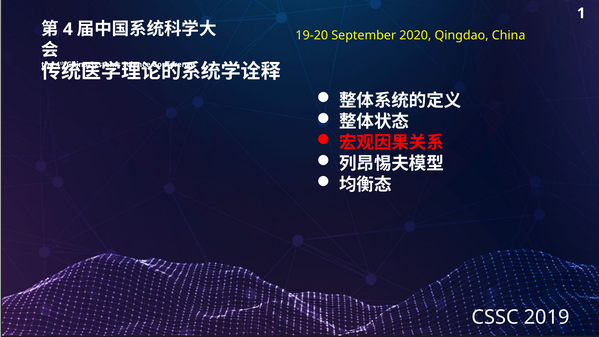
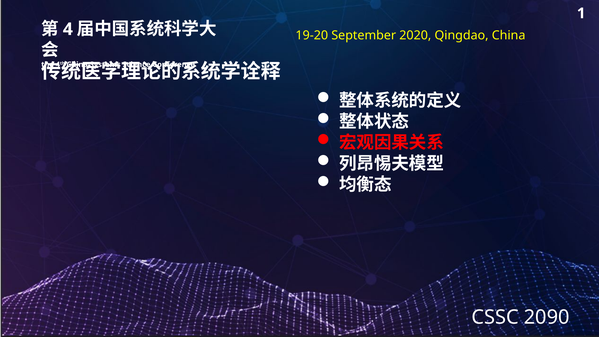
2019: 2019 -> 2090 (547, 317)
